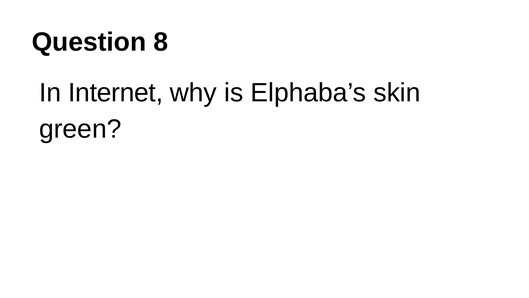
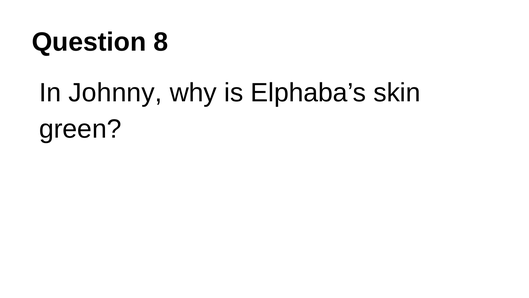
Internet: Internet -> Johnny (115, 92)
